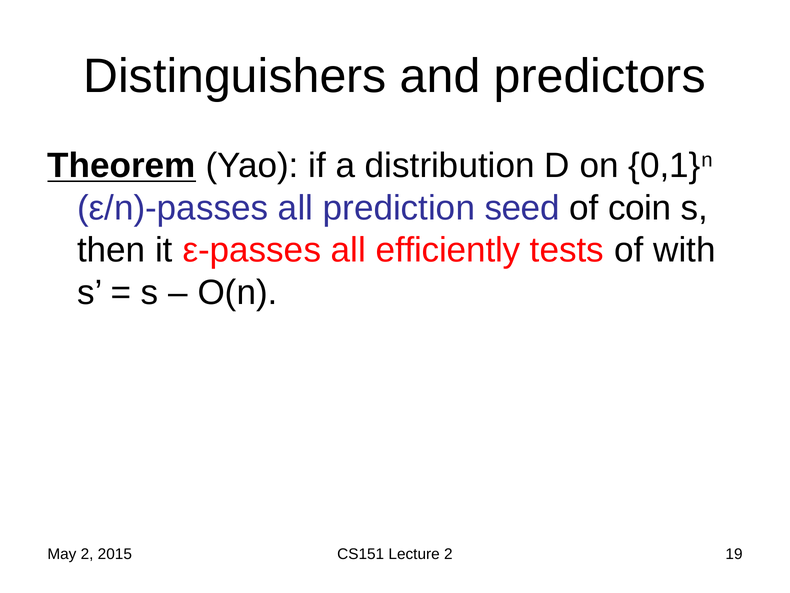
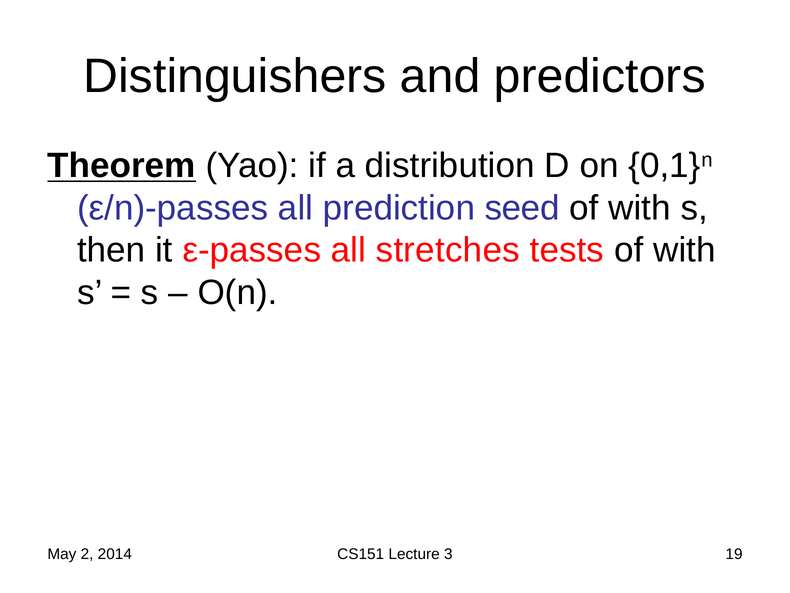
coin: coin -> with (640, 208)
efficiently: efficiently -> stretches (448, 250)
2015: 2015 -> 2014 (115, 554)
Lecture 2: 2 -> 3 (448, 554)
